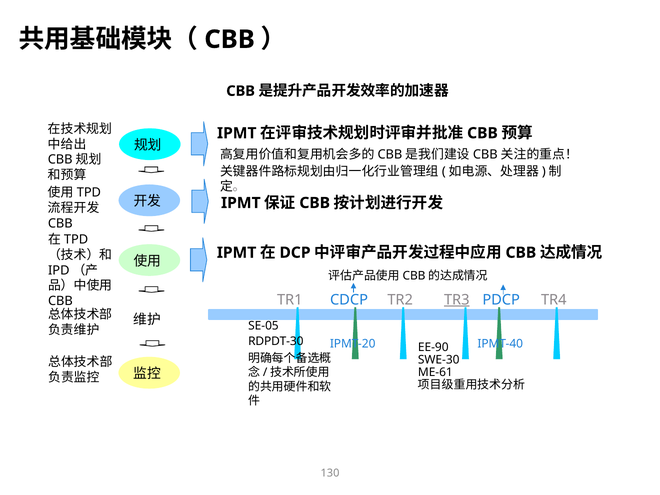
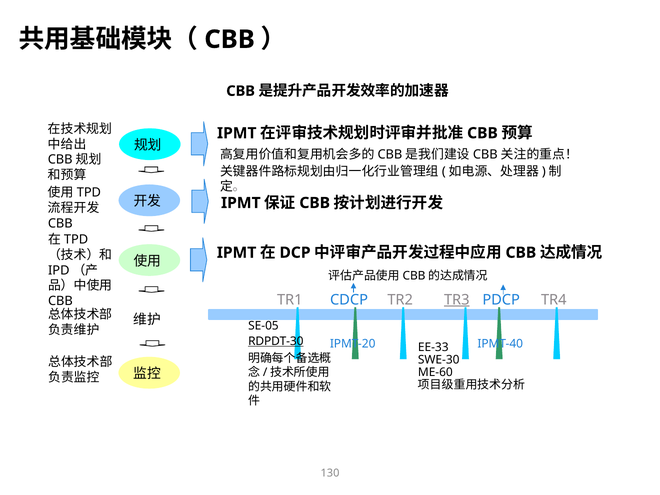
RDPDT-30 underline: none -> present (276, 341)
EE-90: EE-90 -> EE-33 (433, 347)
ME-61: ME-61 -> ME-60 (435, 372)
